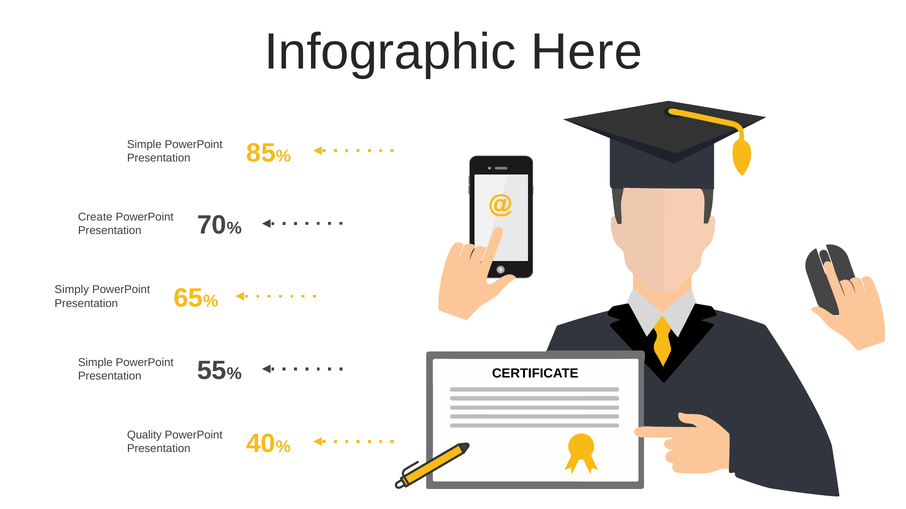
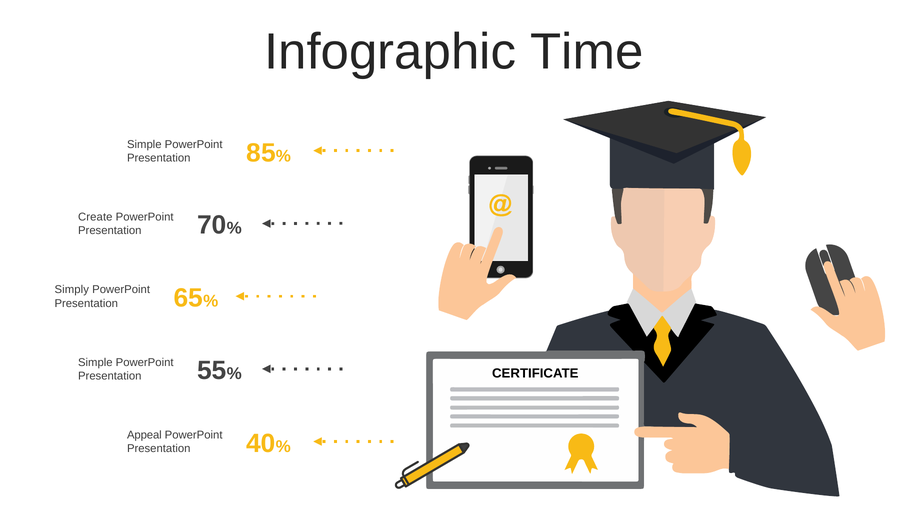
Here: Here -> Time (587, 52)
Quality: Quality -> Appeal (144, 436)
